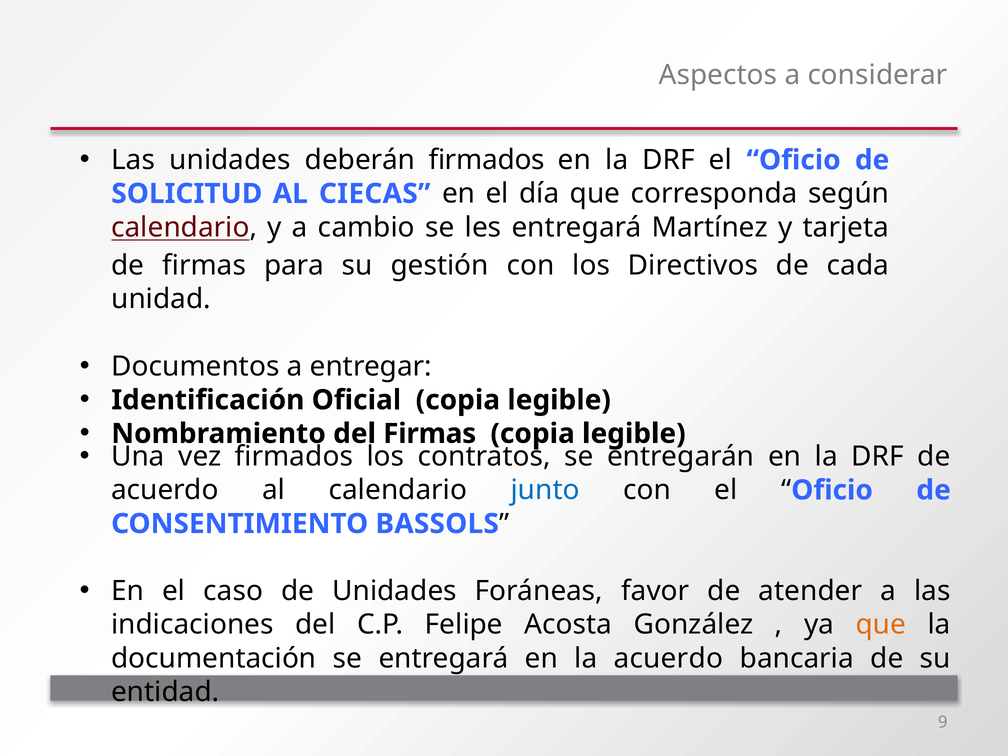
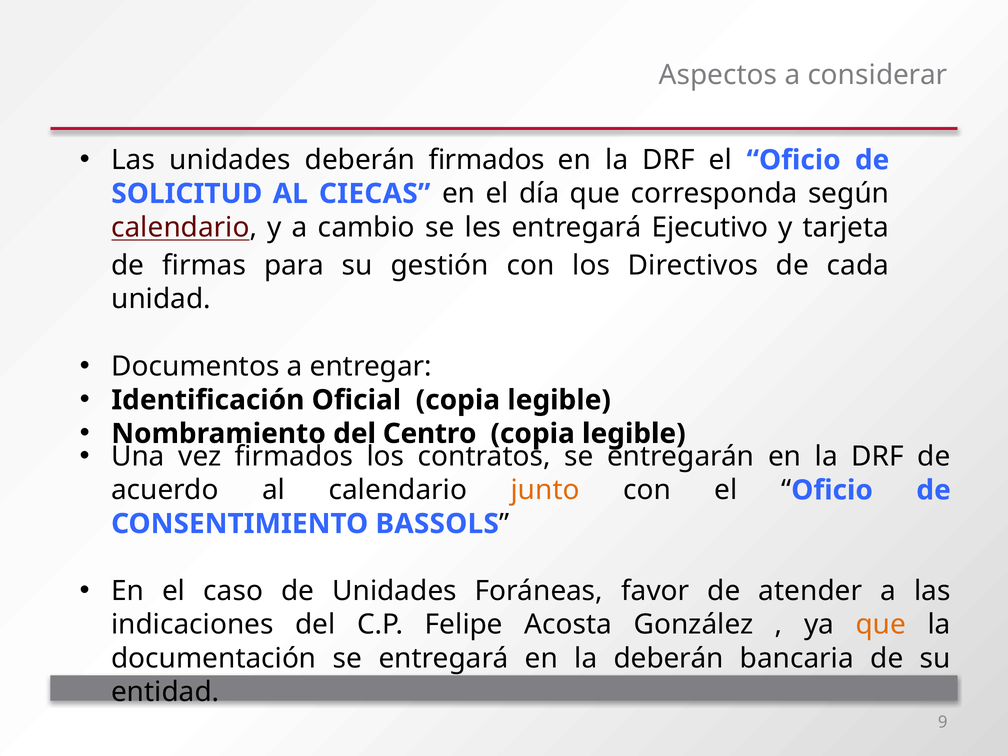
Martínez: Martínez -> Ejecutivo (710, 227)
del Firmas: Firmas -> Centro (430, 434)
junto colour: blue -> orange (545, 490)
la acuerdo: acuerdo -> deberán (669, 658)
